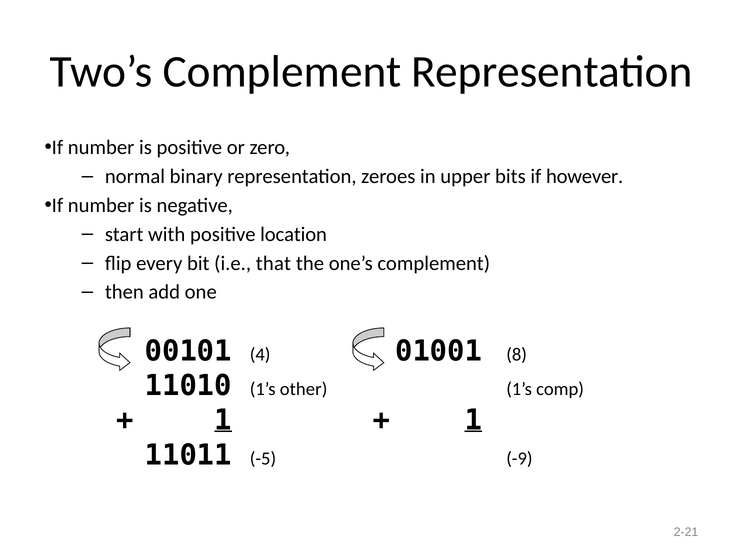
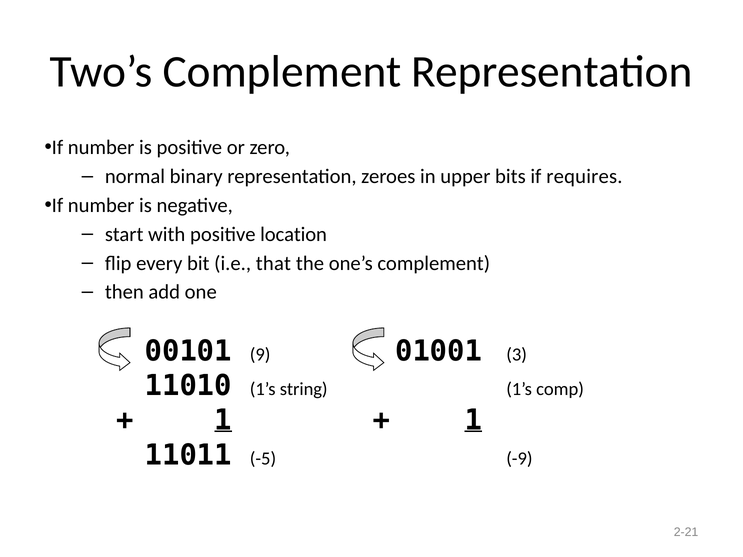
however: however -> requires (584, 177)
4: 4 -> 9 (260, 355)
8: 8 -> 3 (517, 355)
other: other -> string (304, 389)
